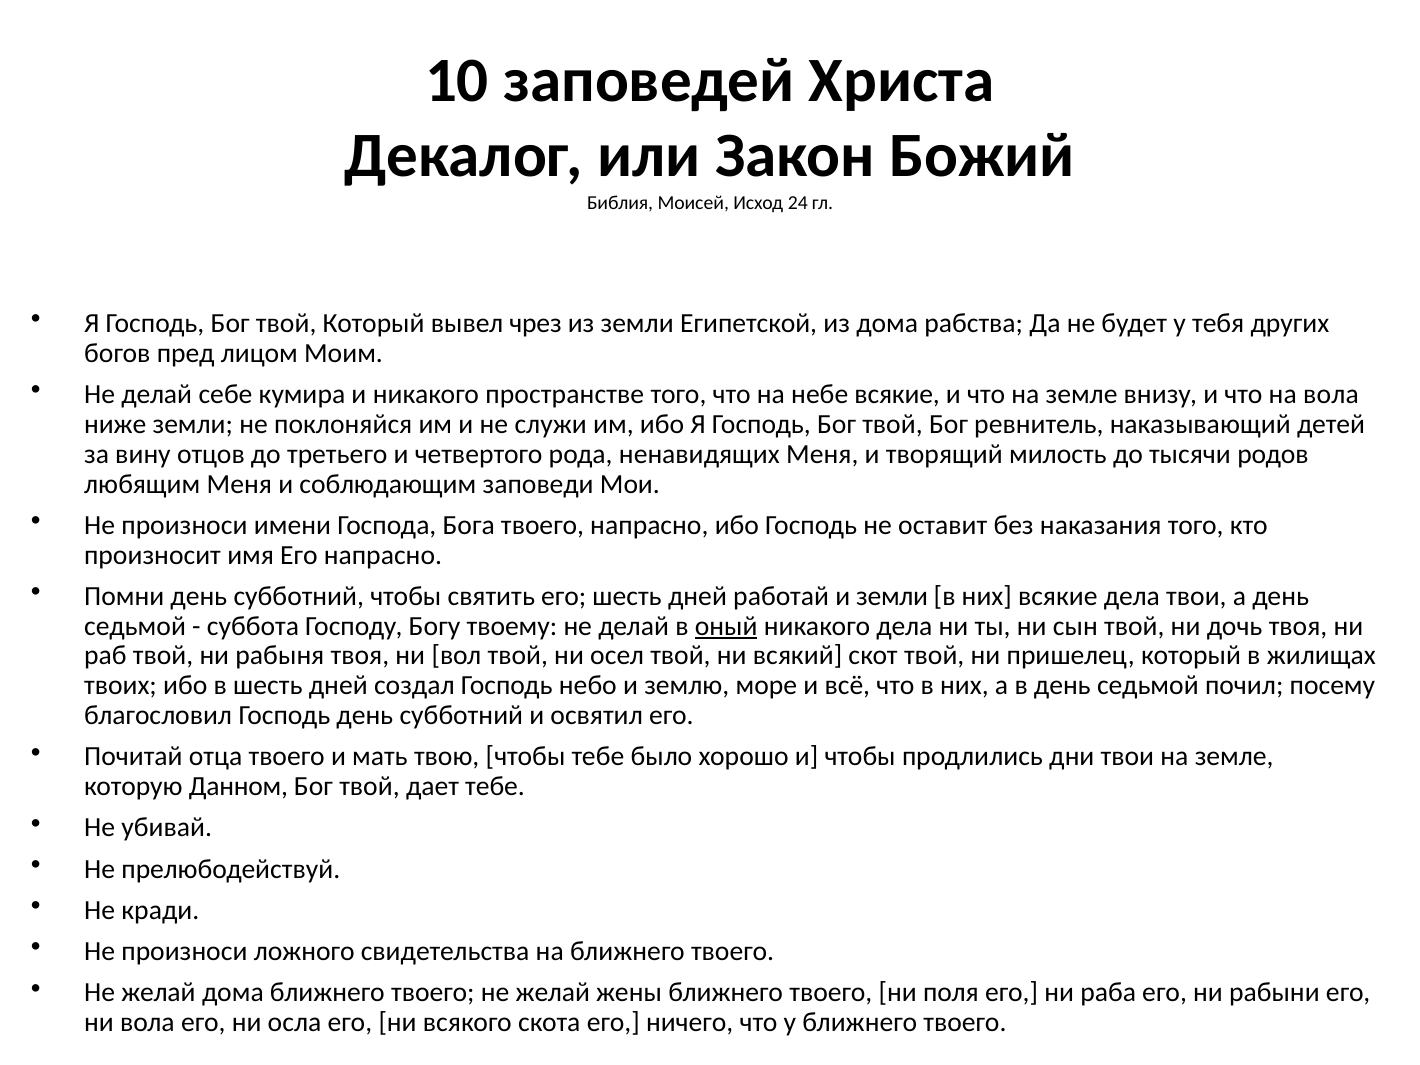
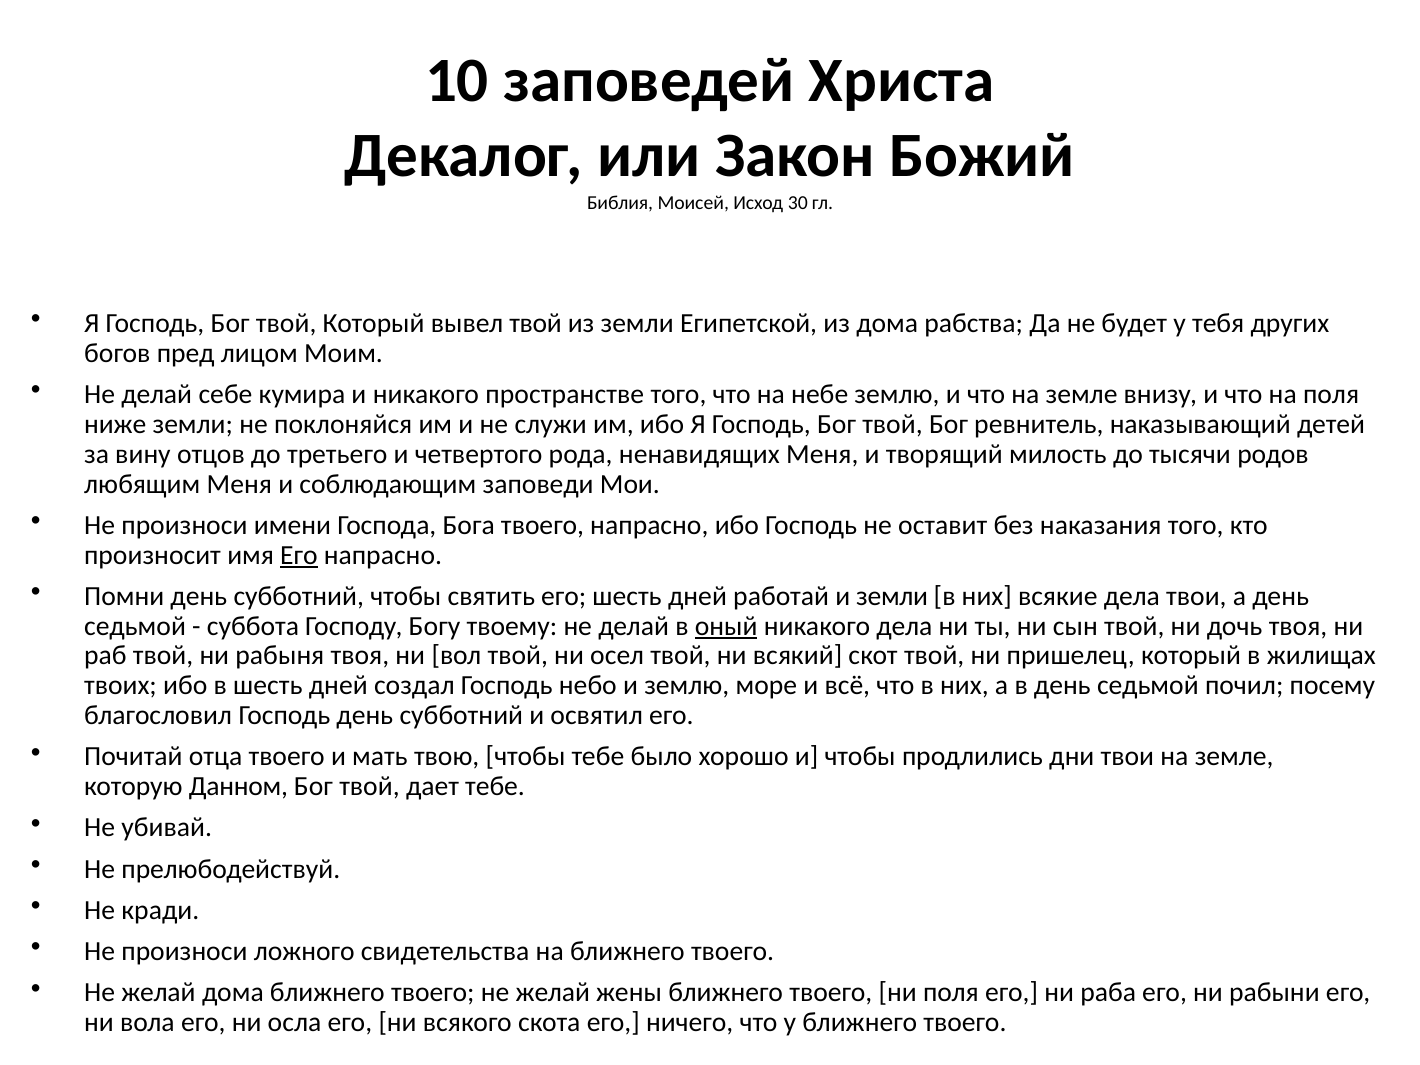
24: 24 -> 30 (798, 203)
вывел чрез: чрез -> твой (536, 323)
небе всякие: всякие -> землю (897, 394)
на вола: вола -> поля (1331, 394)
Его underline: none -> present (299, 555)
